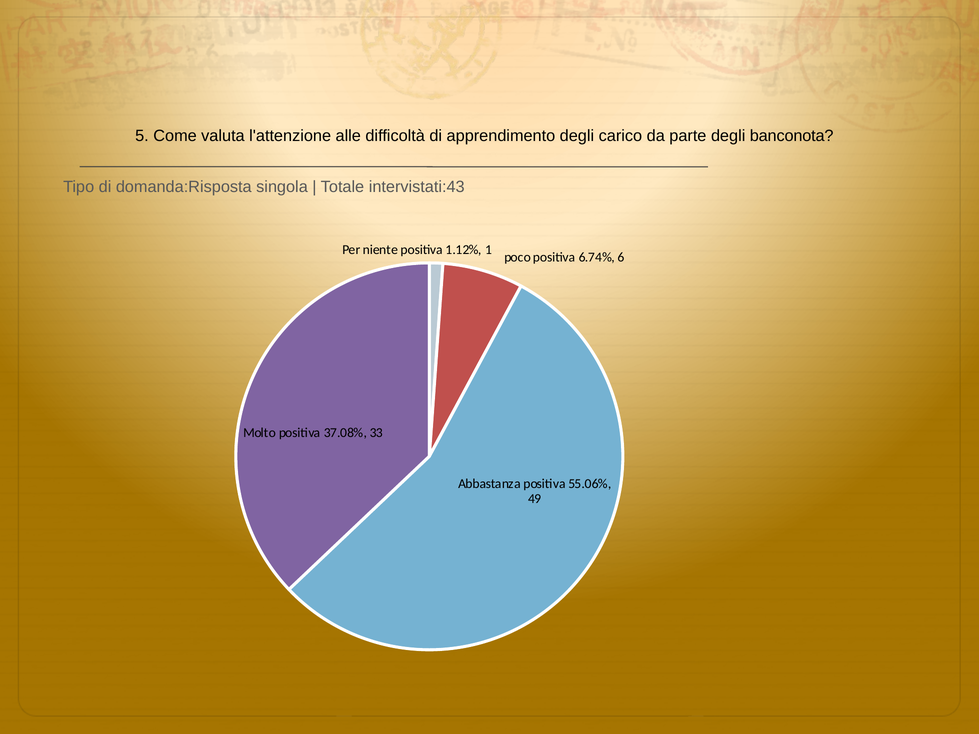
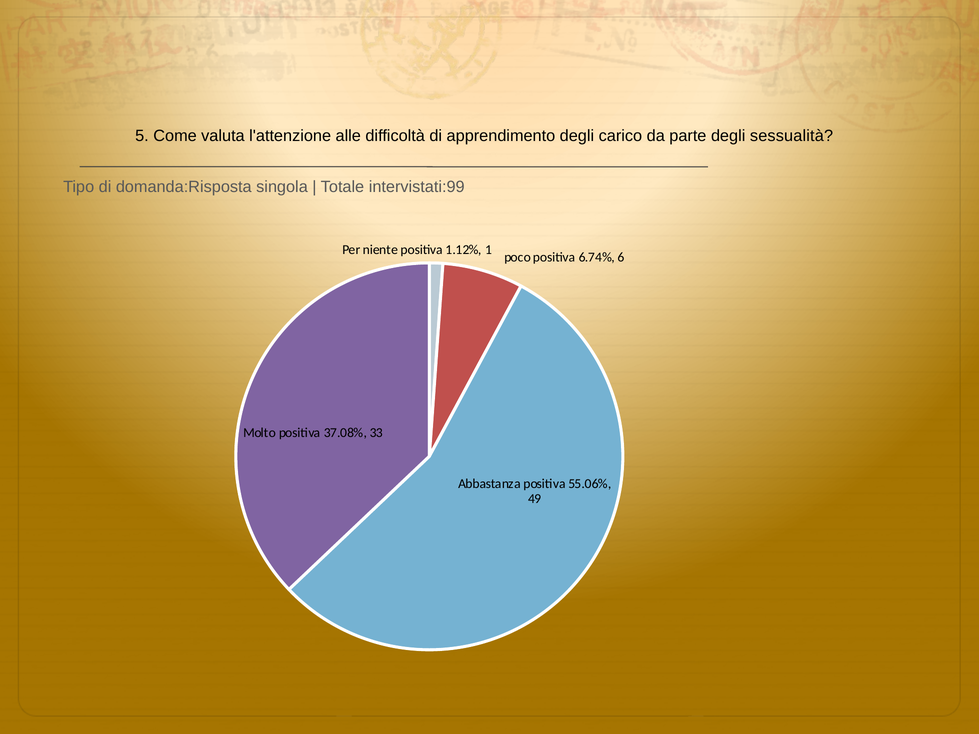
banconota: banconota -> sessualità (792, 136)
intervistati:43: intervistati:43 -> intervistati:99 (417, 187)
